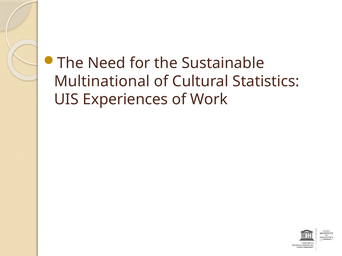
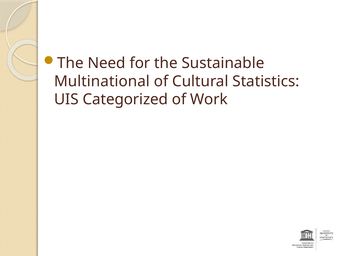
Experiences: Experiences -> Categorized (125, 100)
